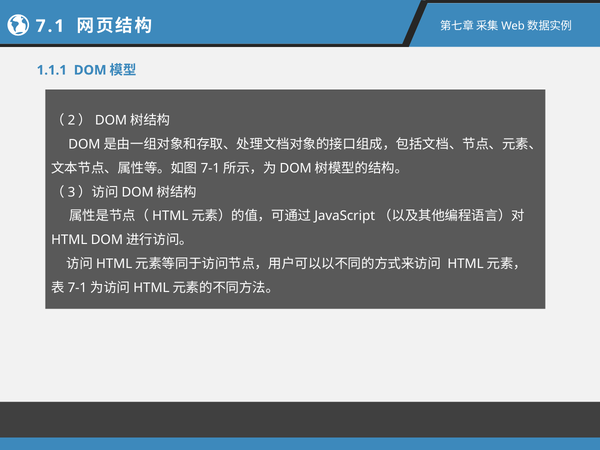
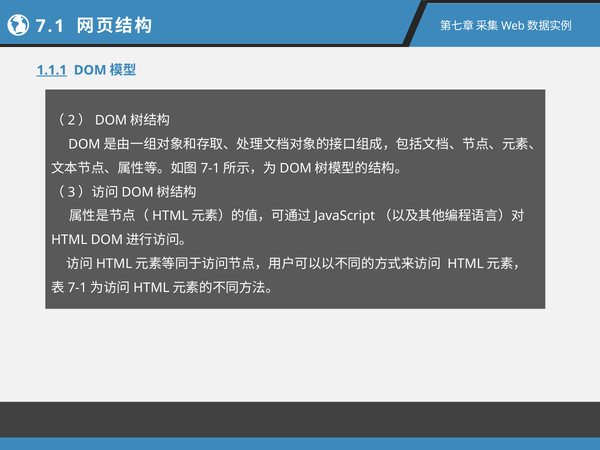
1.1.1 underline: none -> present (52, 70)
